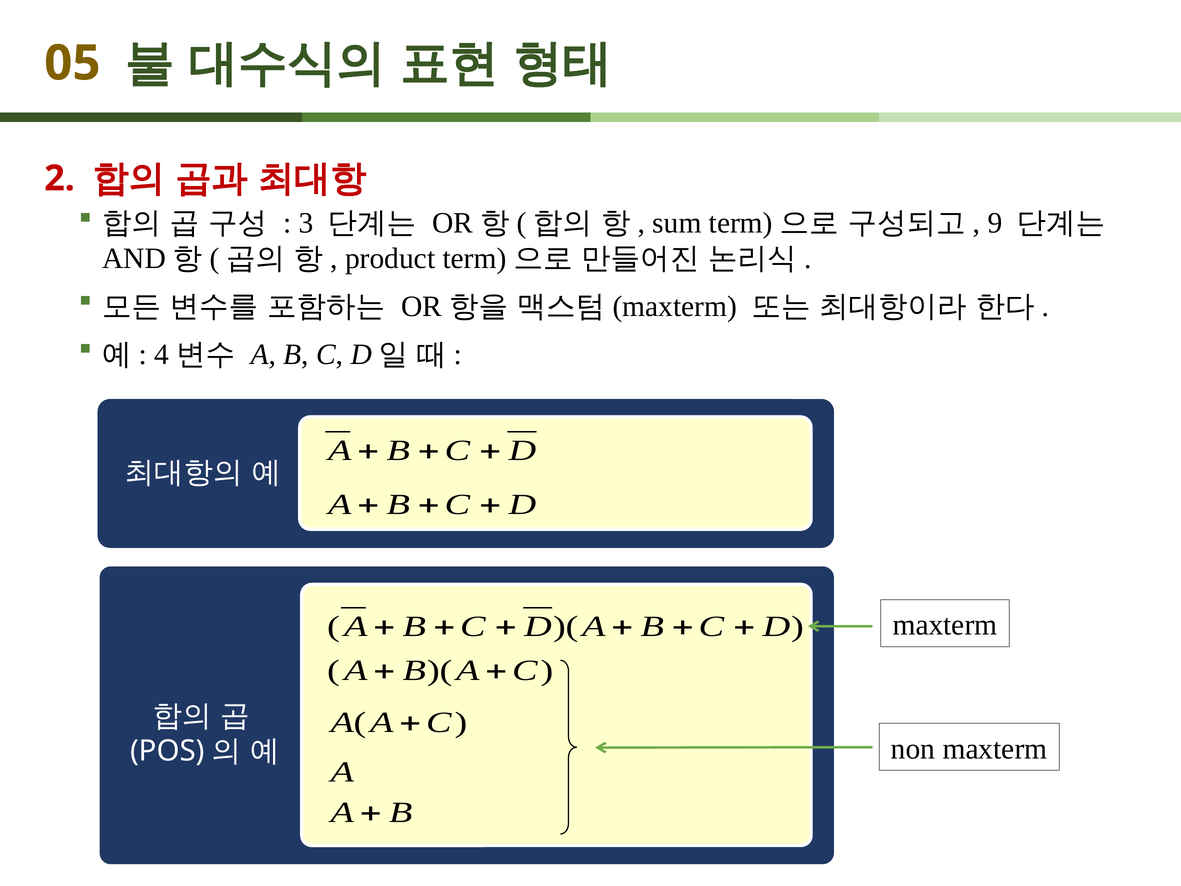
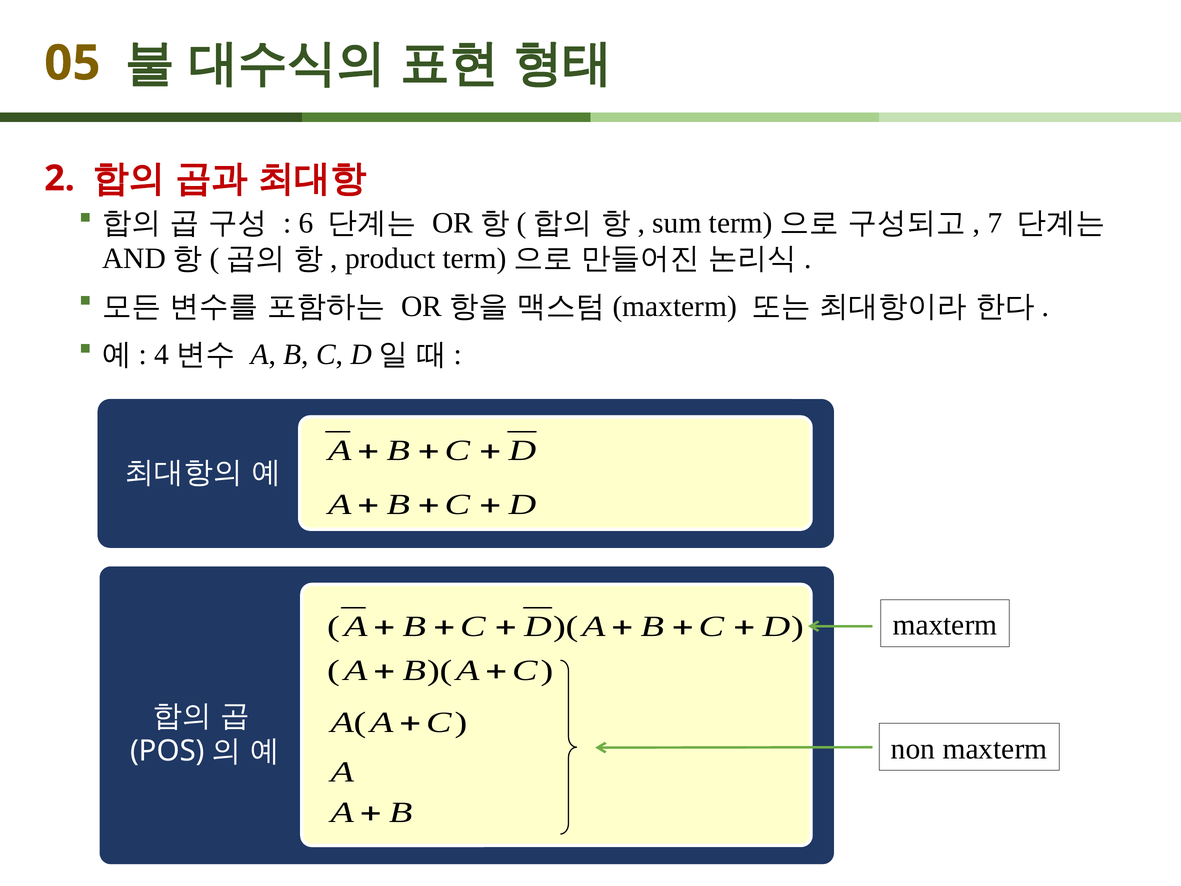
3: 3 -> 6 (306, 223)
9: 9 -> 7 (995, 223)
